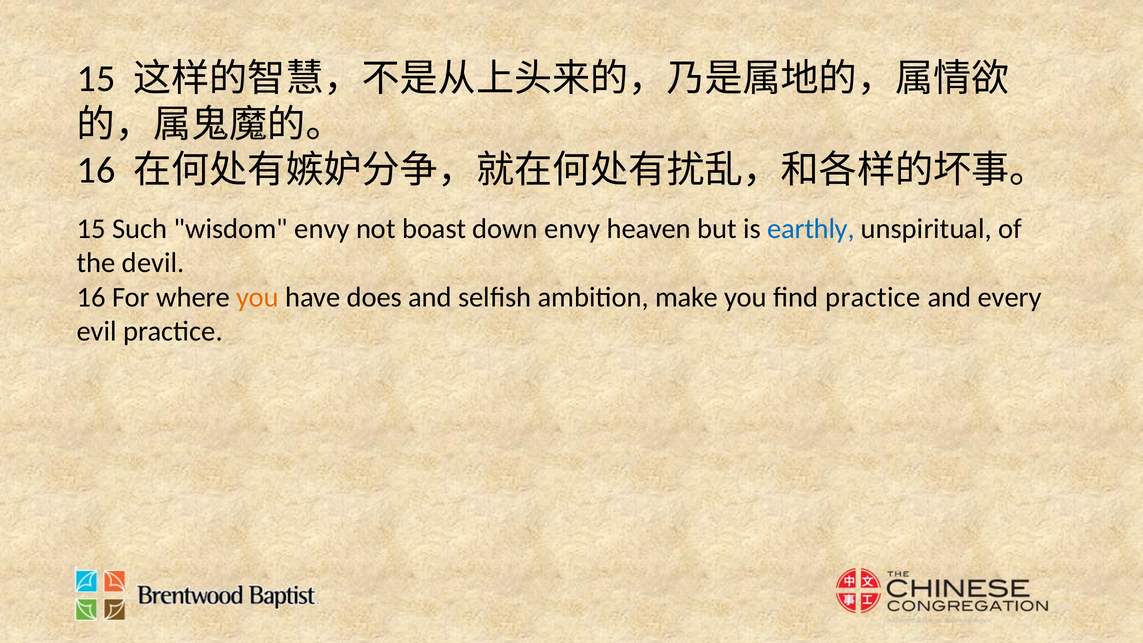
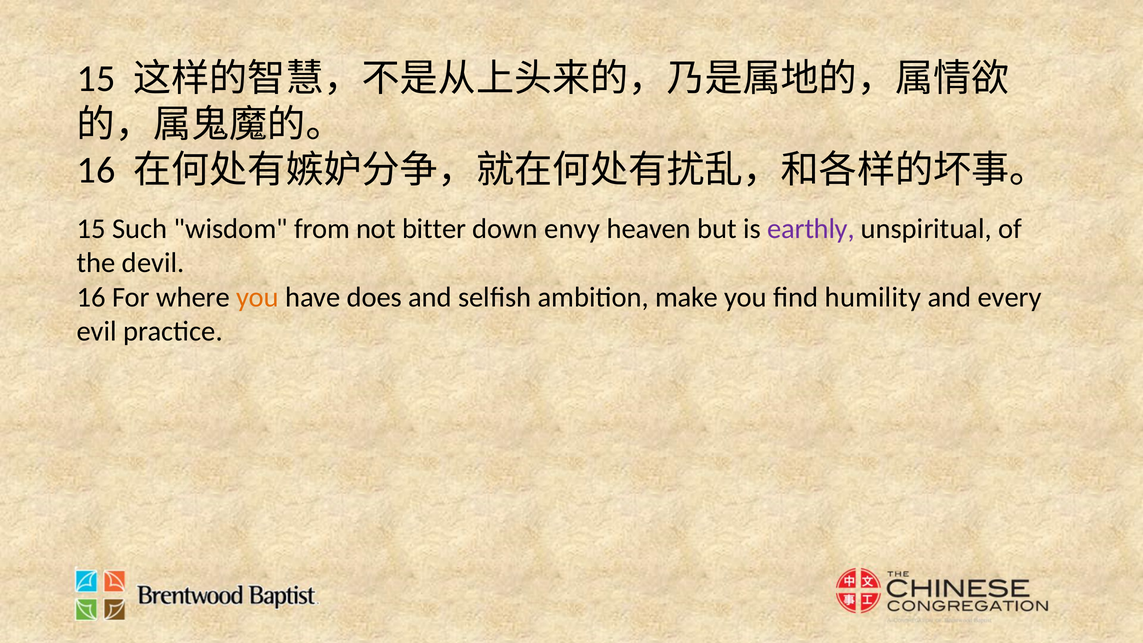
wisdom envy: envy -> from (322, 229)
boast: boast -> bitter (434, 229)
earthly colour: blue -> purple (811, 229)
find practice: practice -> humility (873, 297)
